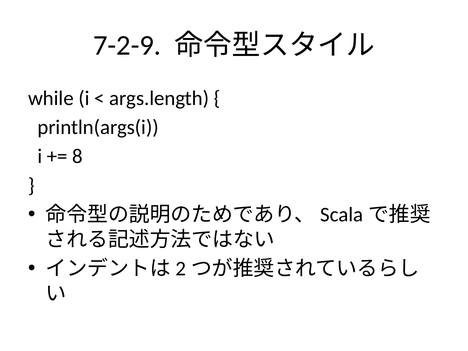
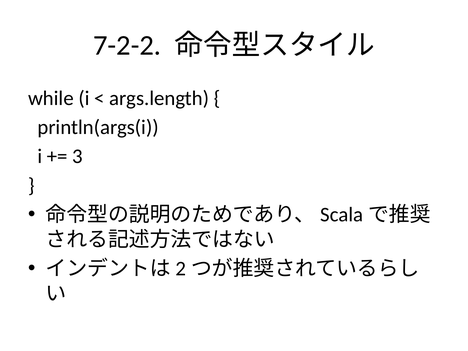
7-2-9: 7-2-9 -> 7-2-2 (127, 45)
8: 8 -> 3 (78, 156)
